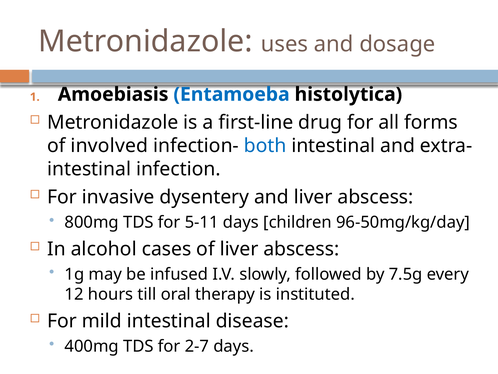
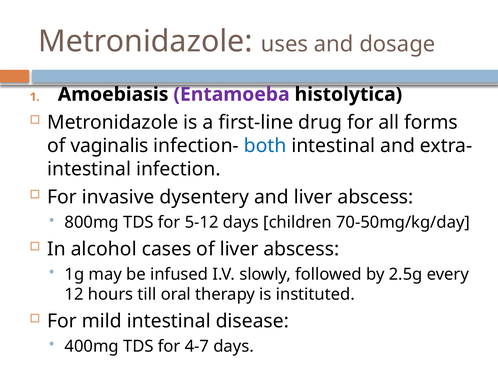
Entamoeba colour: blue -> purple (232, 94)
involved: involved -> vaginalis (109, 146)
5-11: 5-11 -> 5-12 (202, 222)
96-50mg/kg/day: 96-50mg/kg/day -> 70-50mg/kg/day (403, 222)
7.5g: 7.5g -> 2.5g (406, 274)
2-7: 2-7 -> 4-7 (197, 346)
